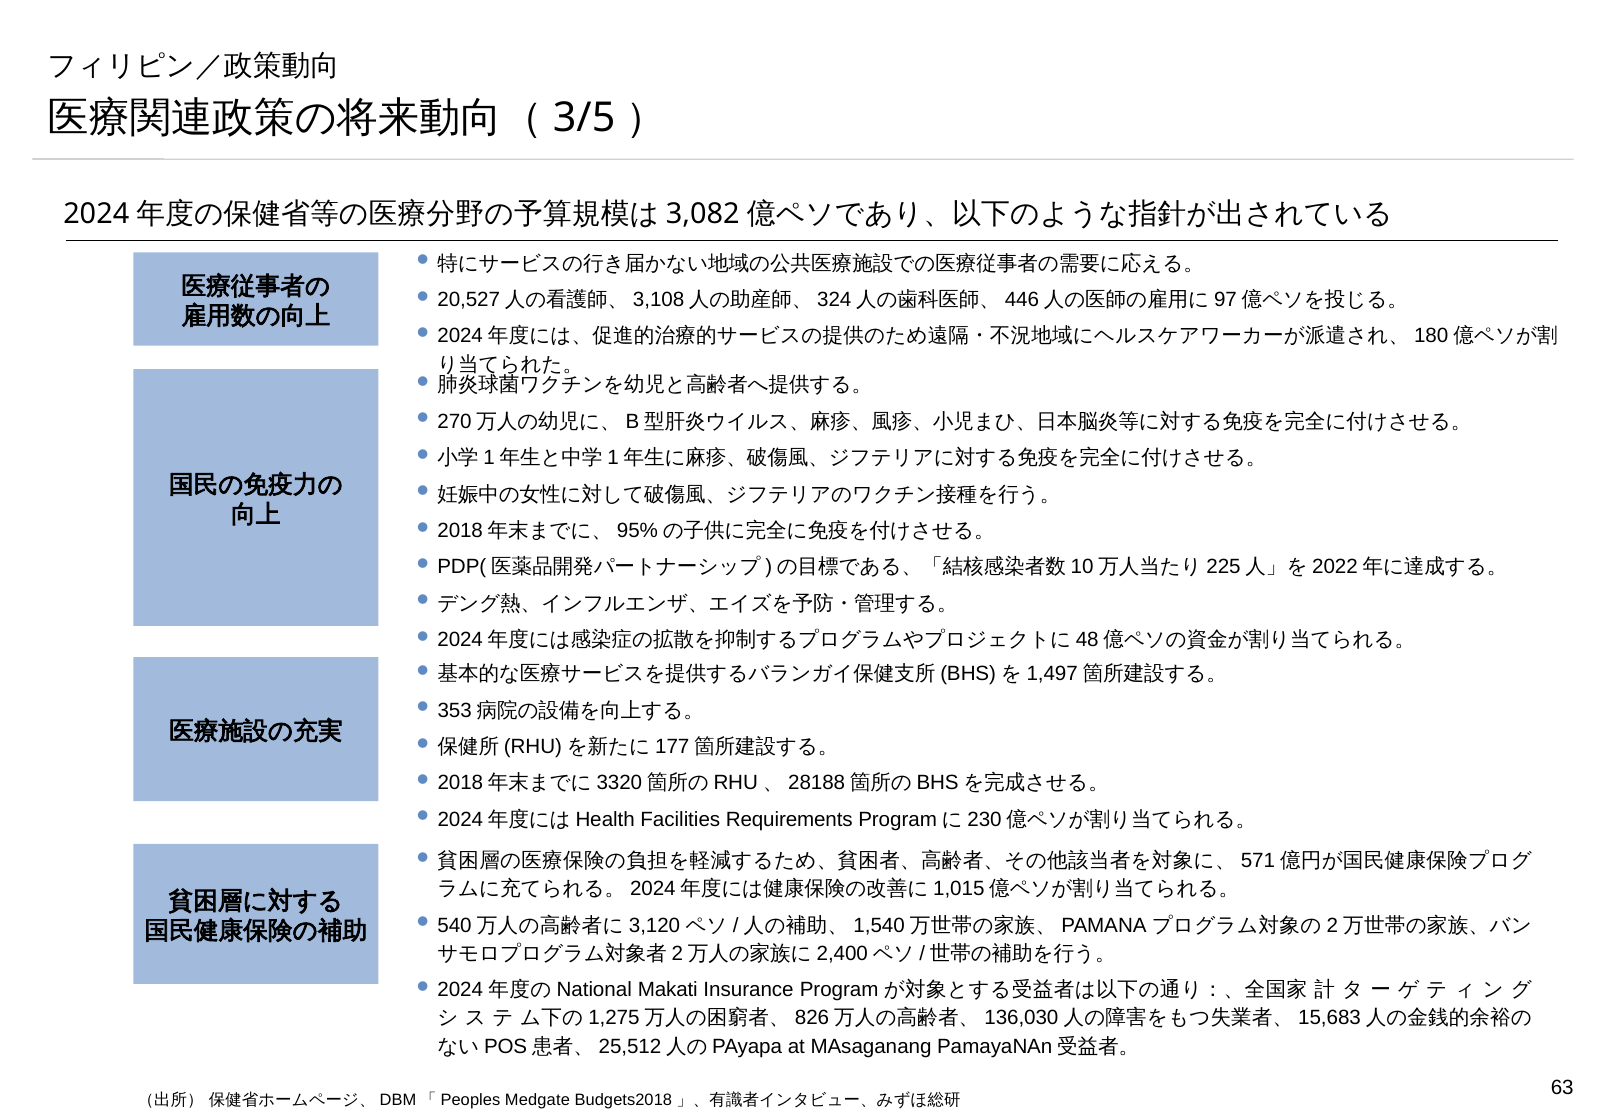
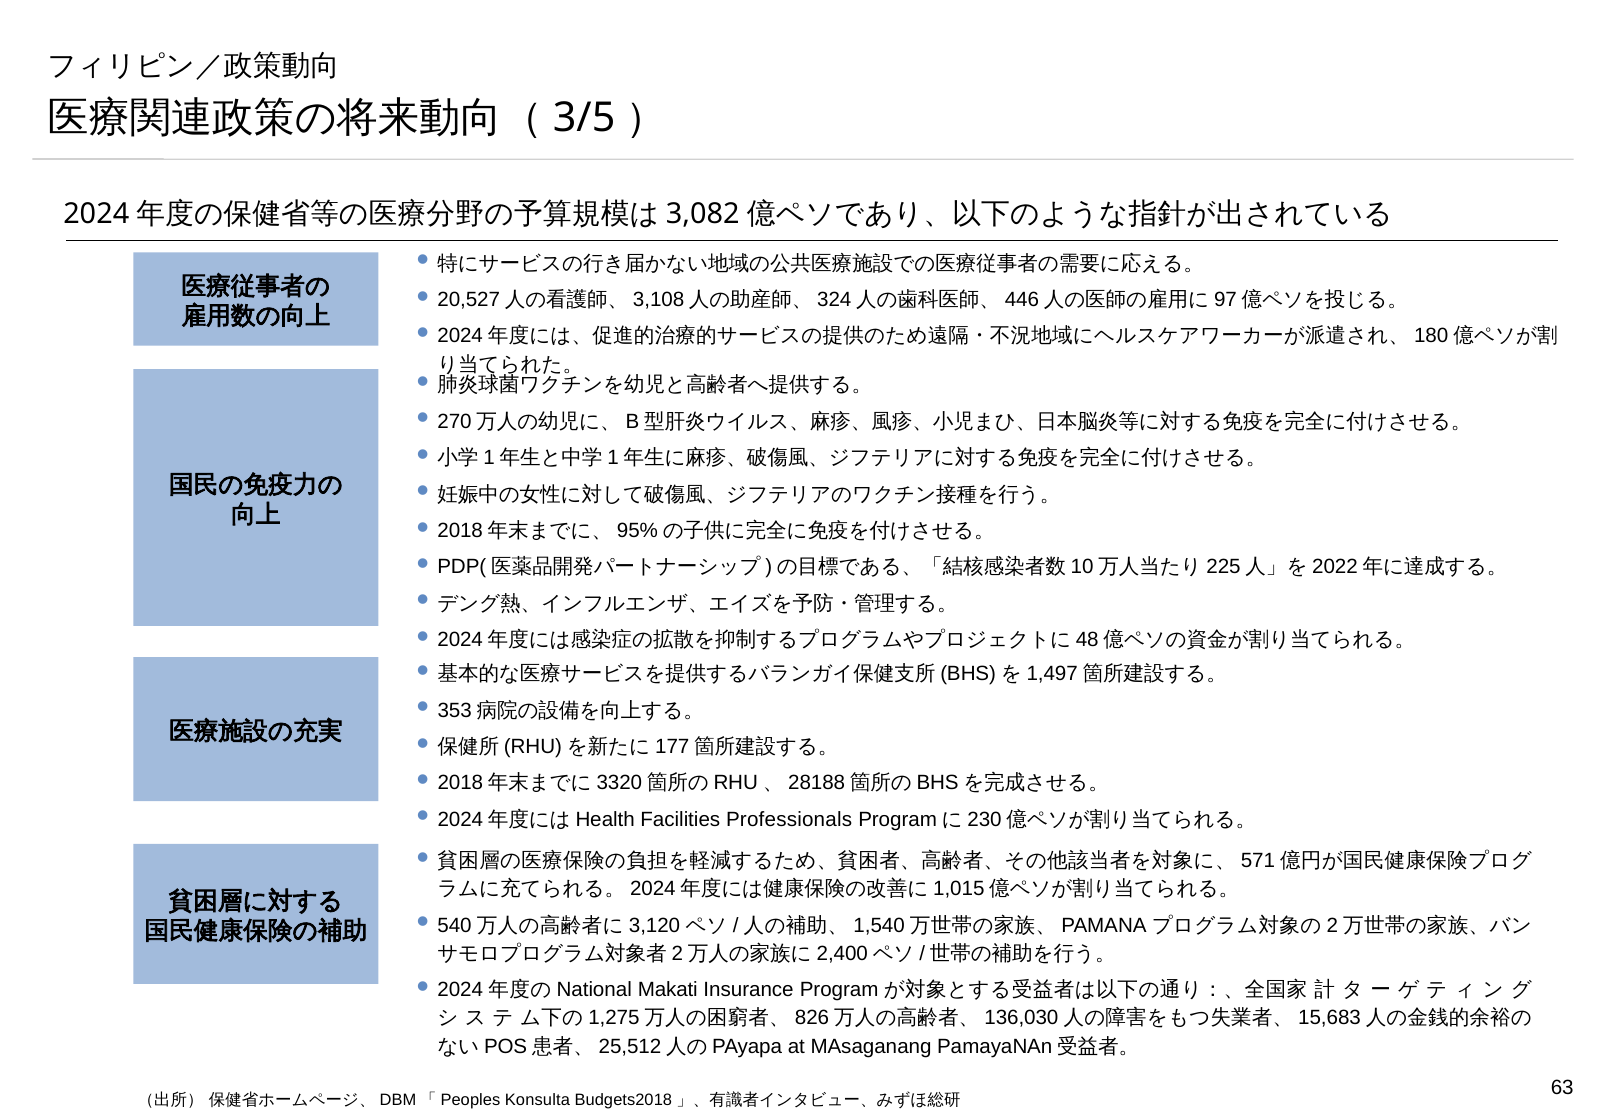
Requirements: Requirements -> Professionals (789, 819)
Medgate: Medgate -> Konsulta (537, 1099)
